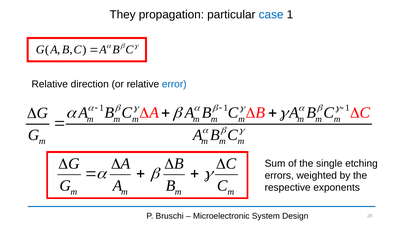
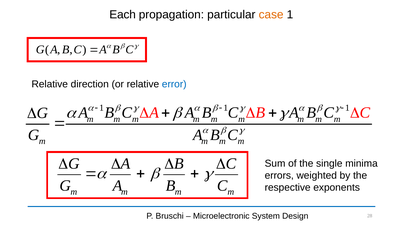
They: They -> Each (123, 15)
case colour: blue -> orange (271, 15)
etching: etching -> minima (361, 164)
